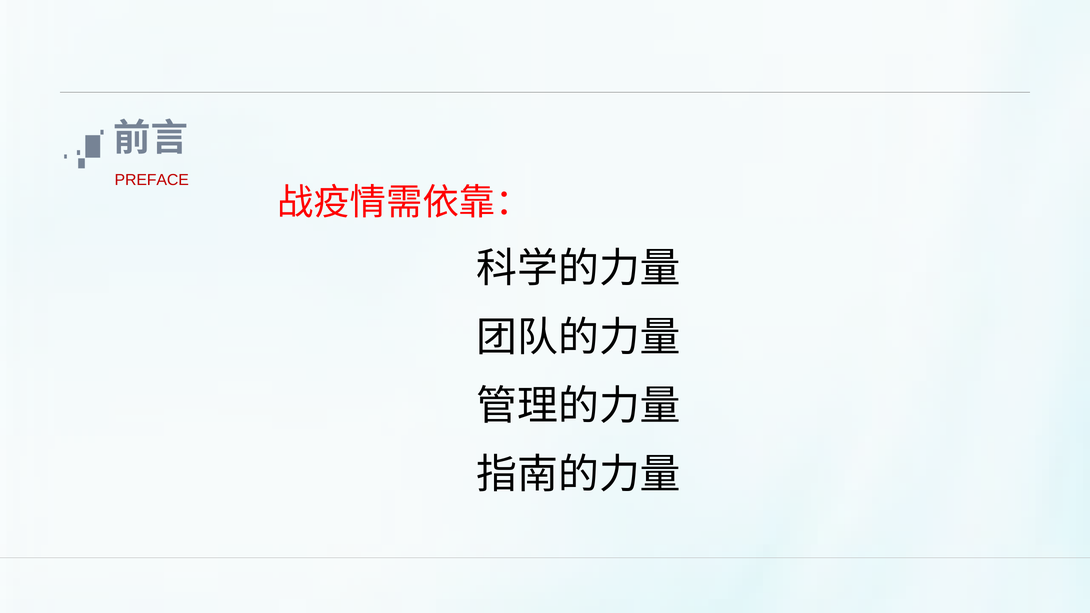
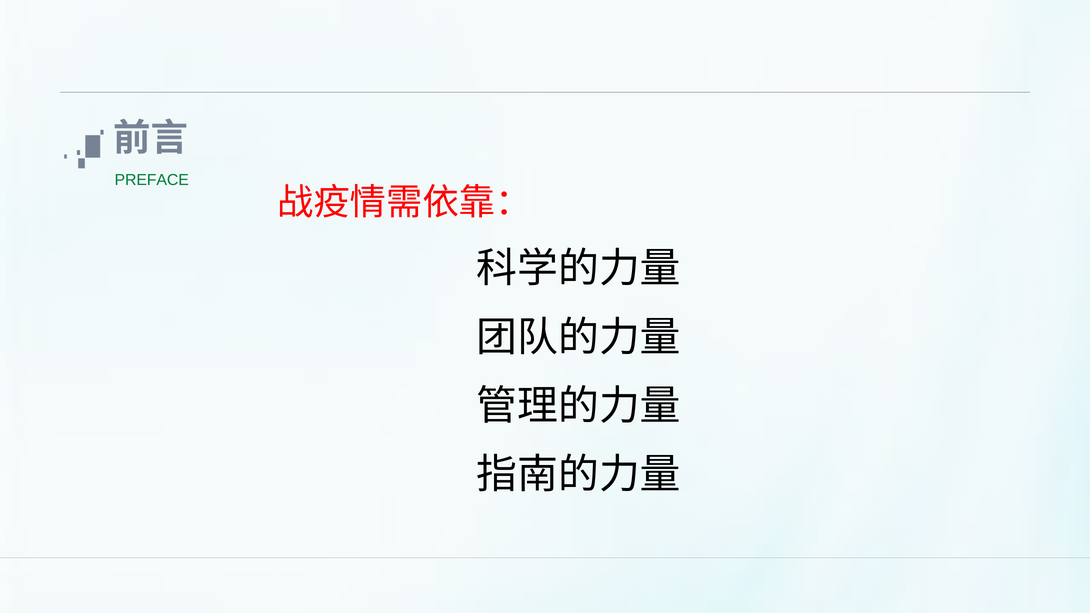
PREFACE colour: red -> green (152, 180)
